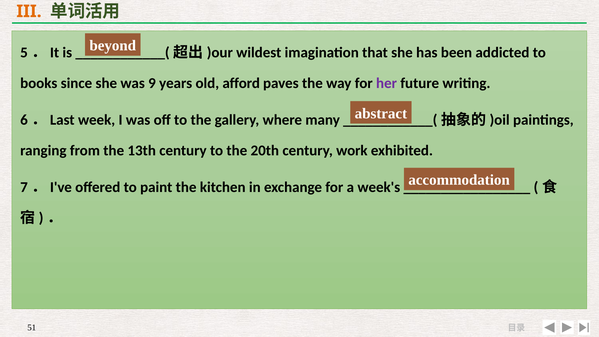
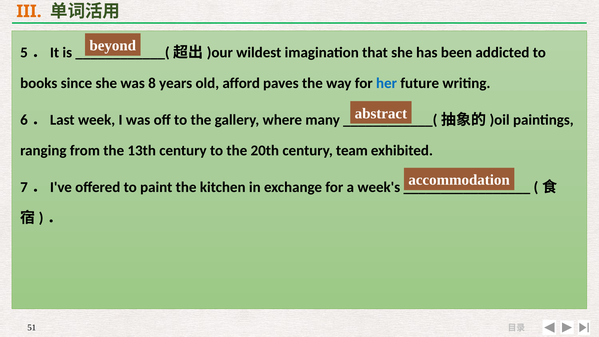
9: 9 -> 8 (152, 83)
her colour: purple -> blue (387, 83)
work: work -> team (352, 150)
